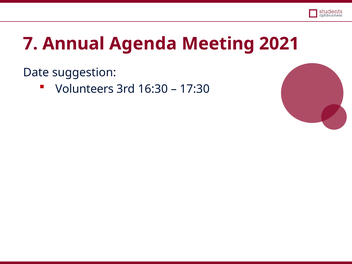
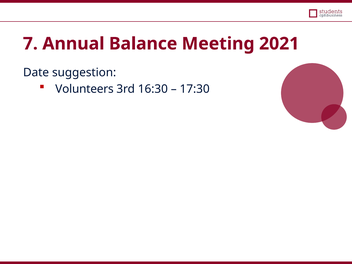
Agenda: Agenda -> Balance (143, 44)
